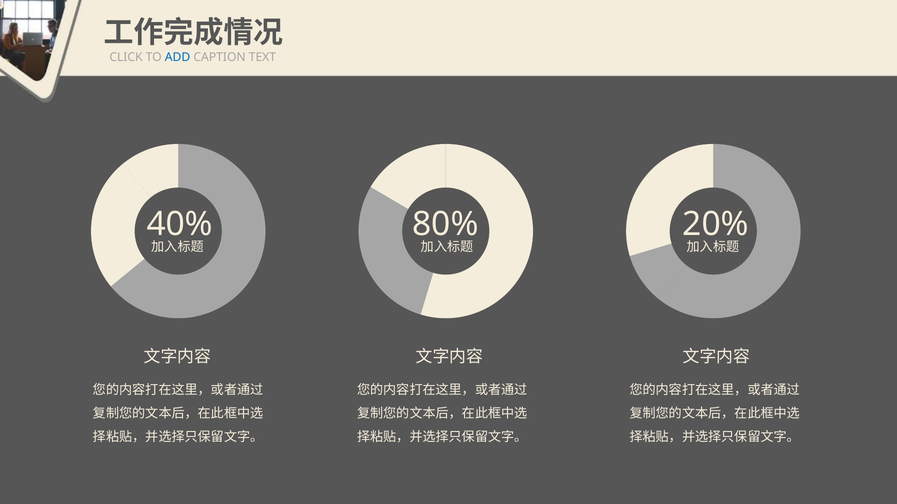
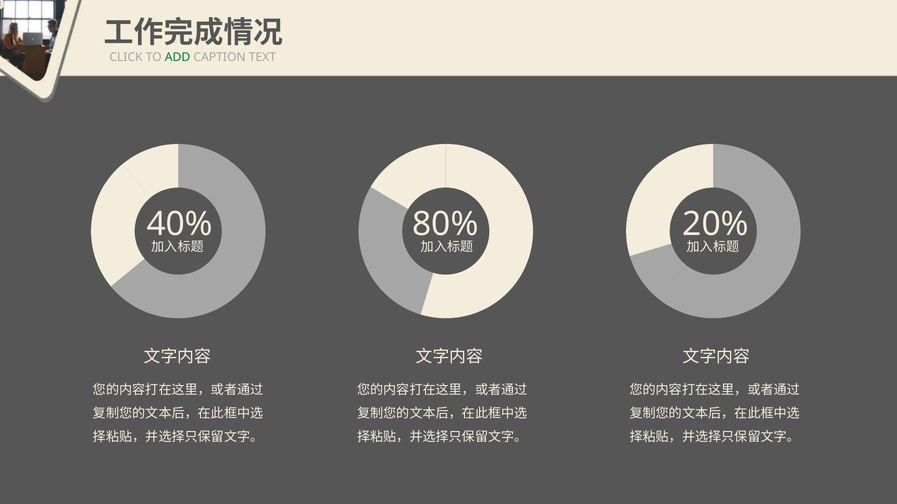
ADD colour: blue -> green (178, 57)
